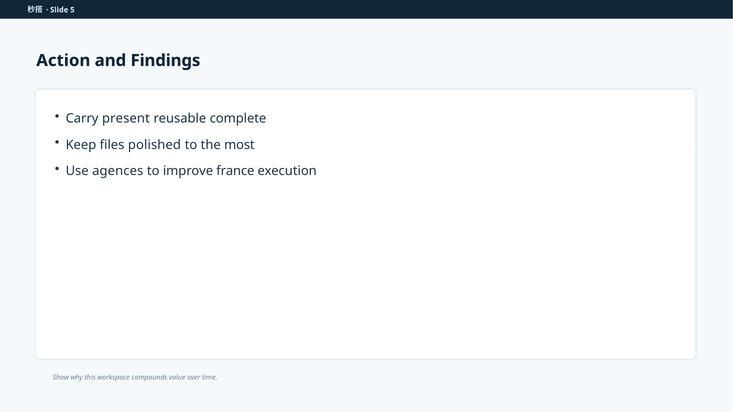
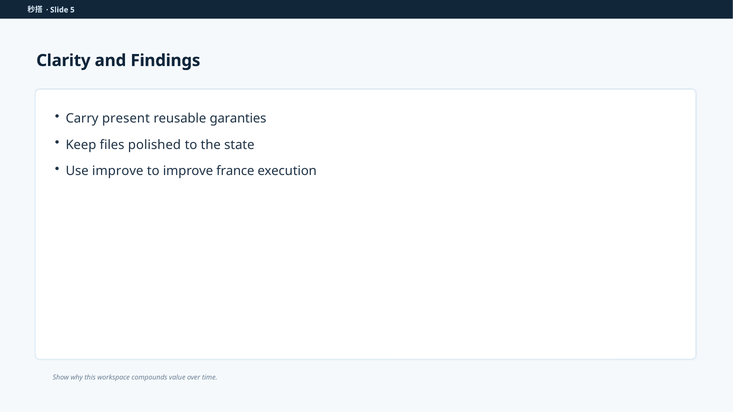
Action: Action -> Clarity (63, 61)
complete: complete -> garanties (238, 119)
most: most -> state (239, 145)
Use agences: agences -> improve (118, 171)
